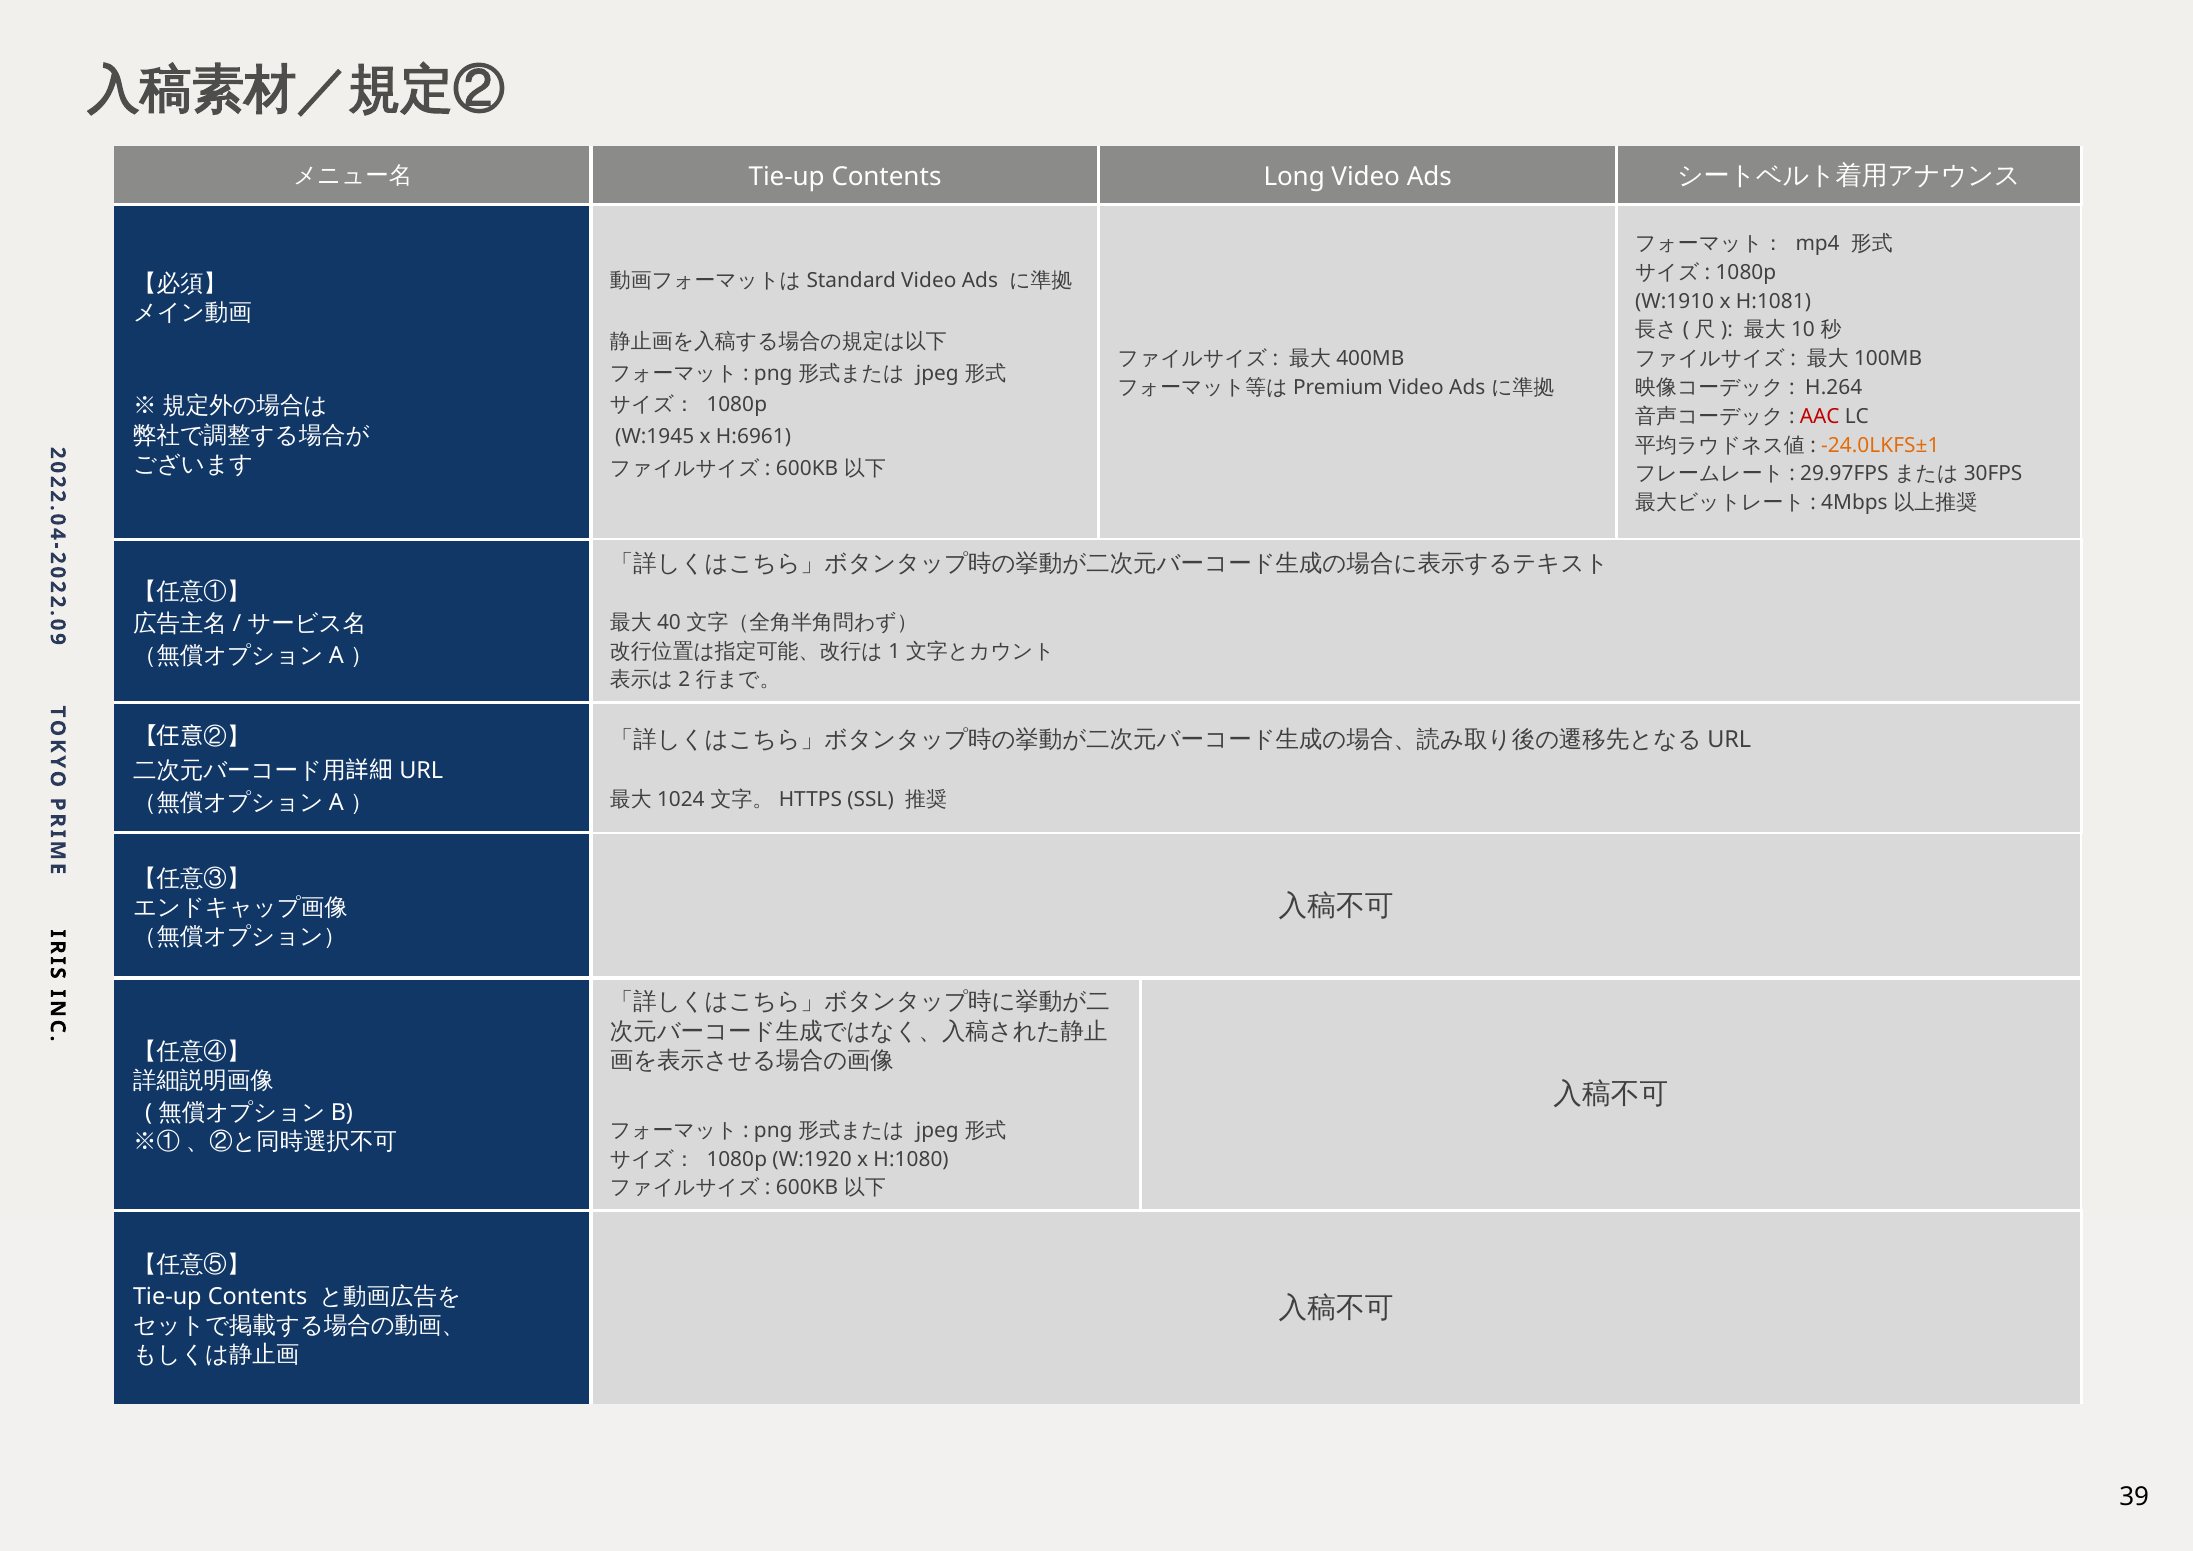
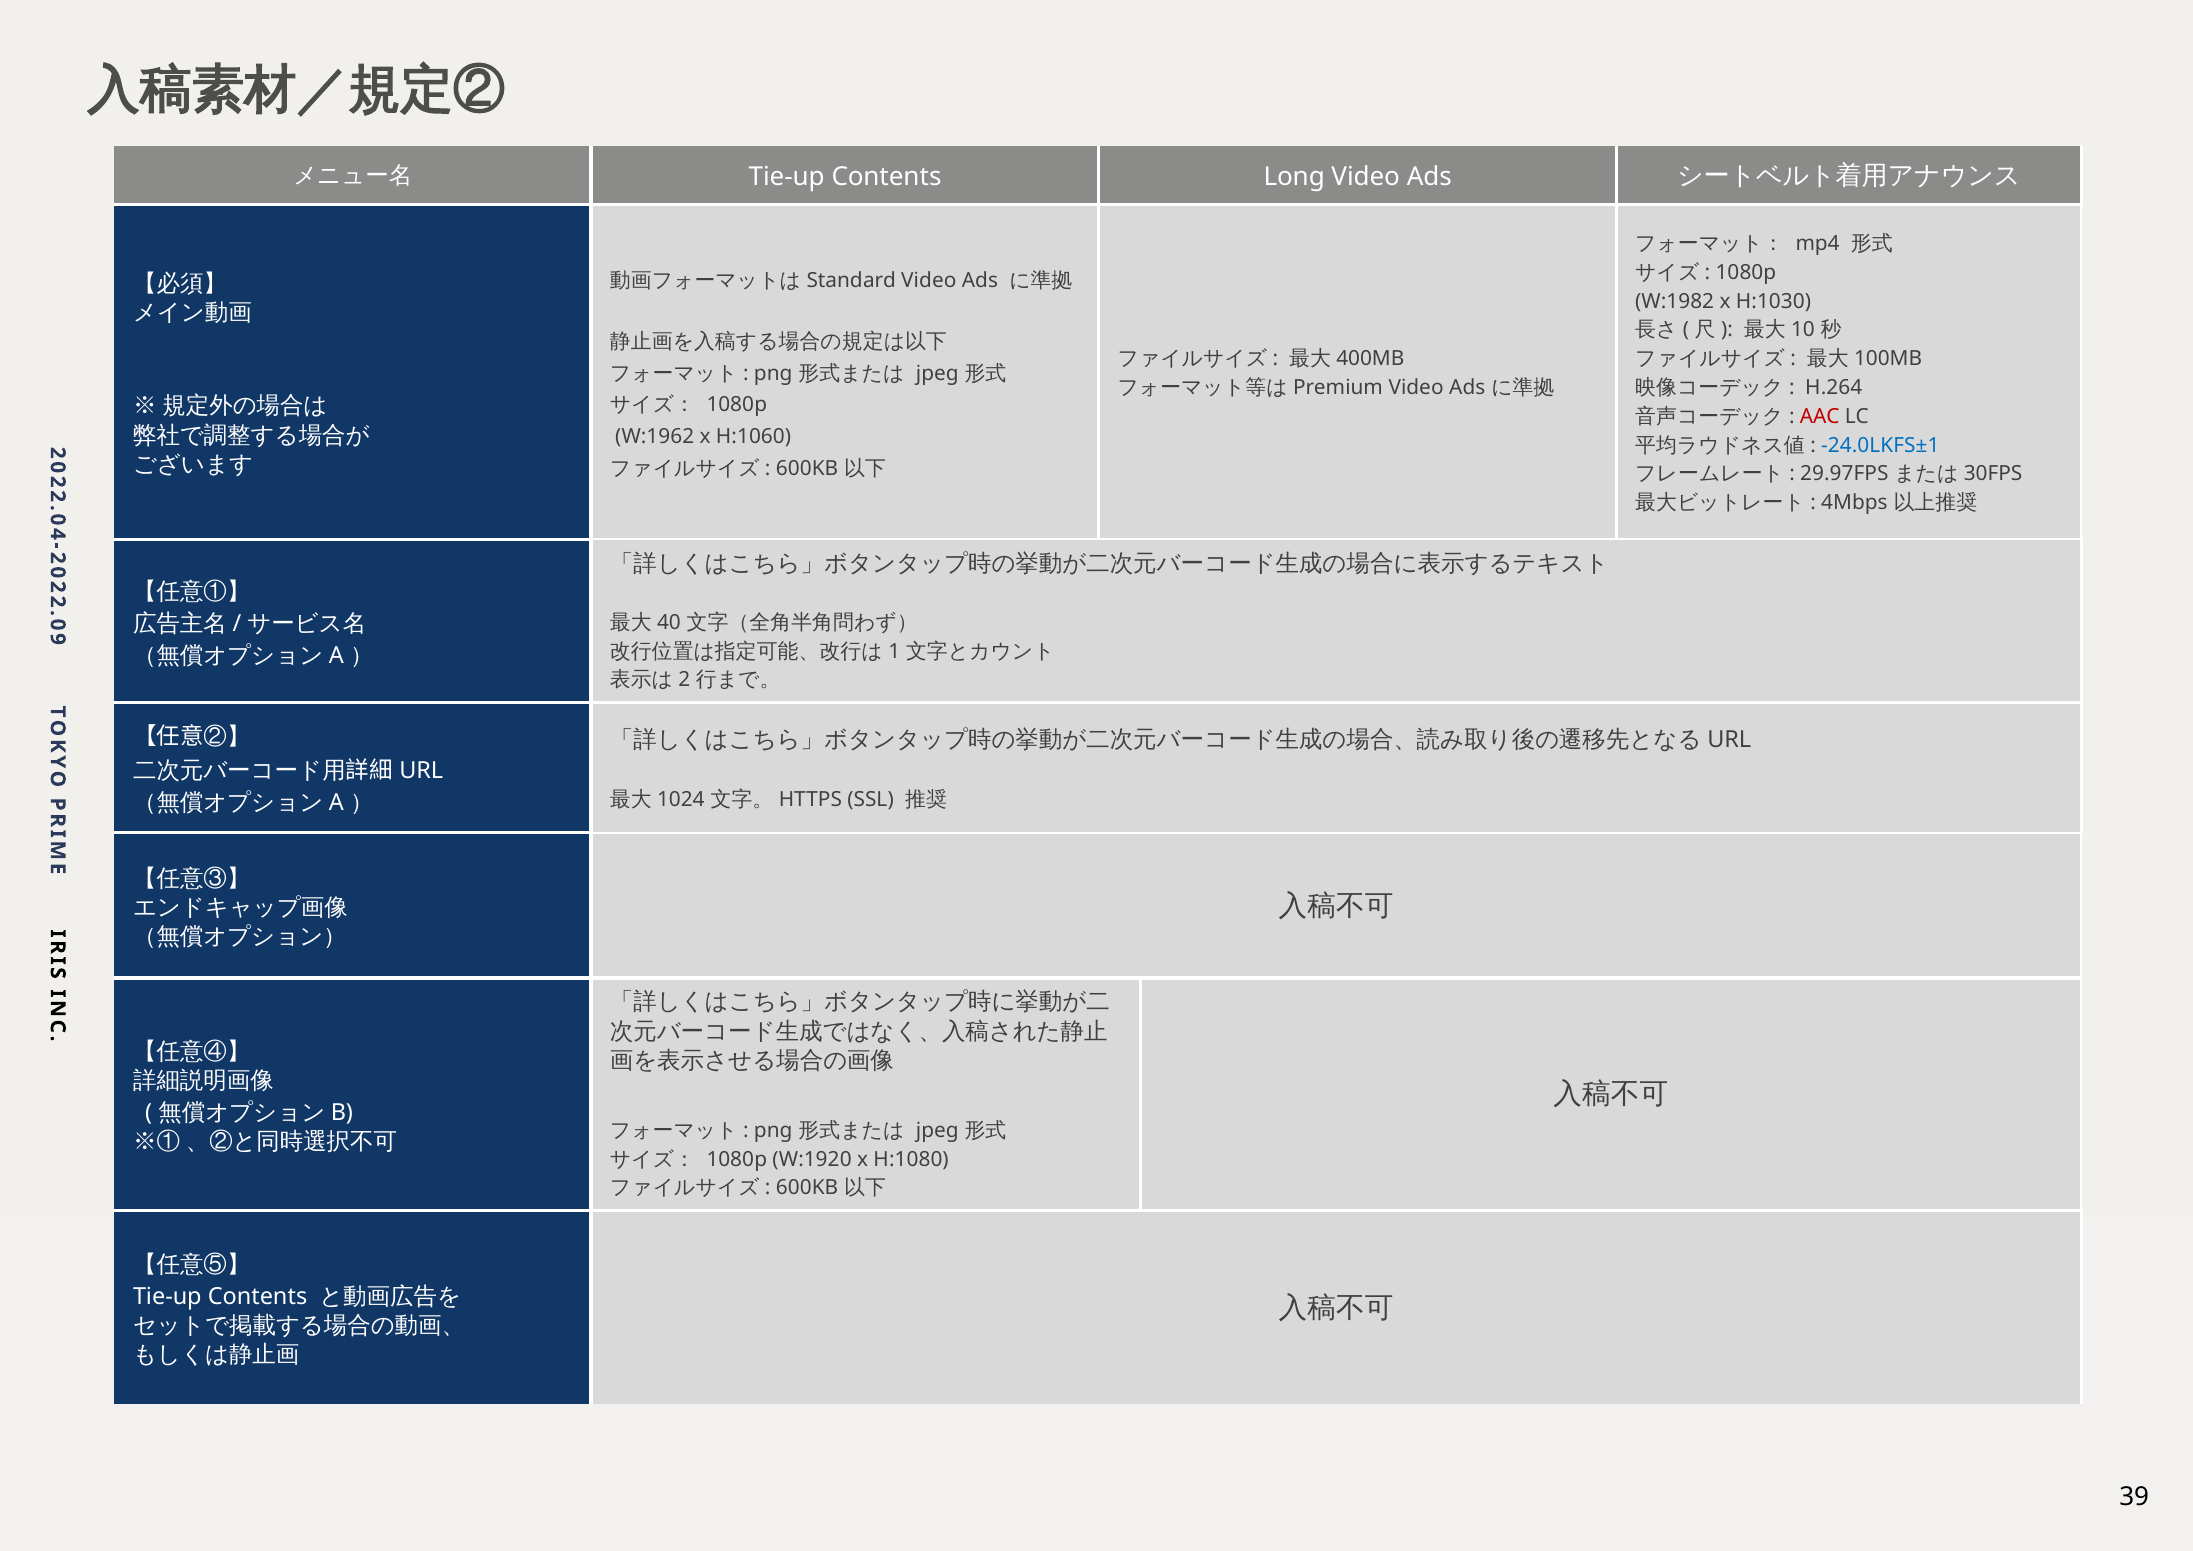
W:1910: W:1910 -> W:1982 (1675, 301)
H:1081: H:1081 -> H:1030 (1774, 301)
W:1945: W:1945 -> W:1962 (655, 437)
H:6961: H:6961 -> H:1060 (754, 437)
-24.0LKFS±1 colour: orange -> blue (1880, 445)
